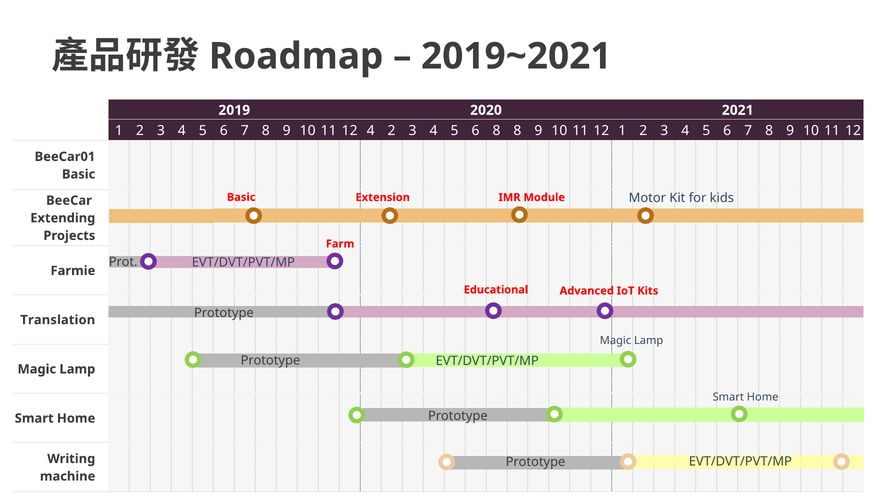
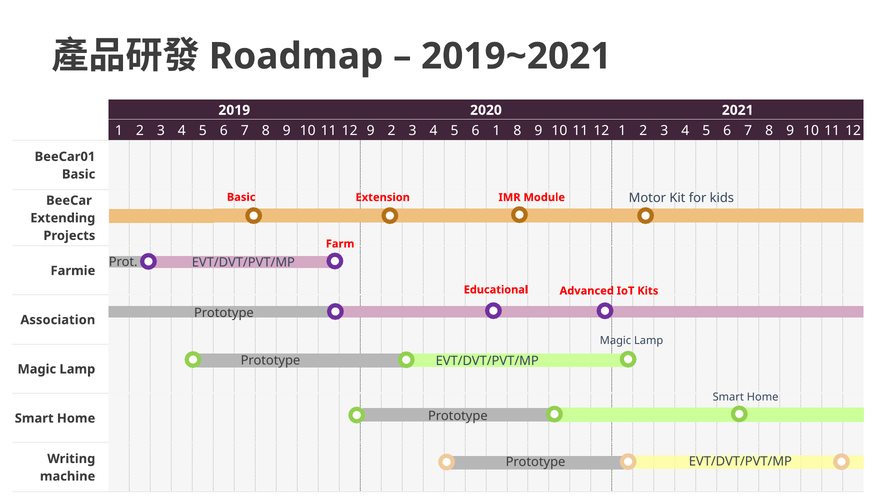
12 4: 4 -> 9 (371, 131)
6 8: 8 -> 1 (496, 131)
Translation: Translation -> Association (58, 320)
